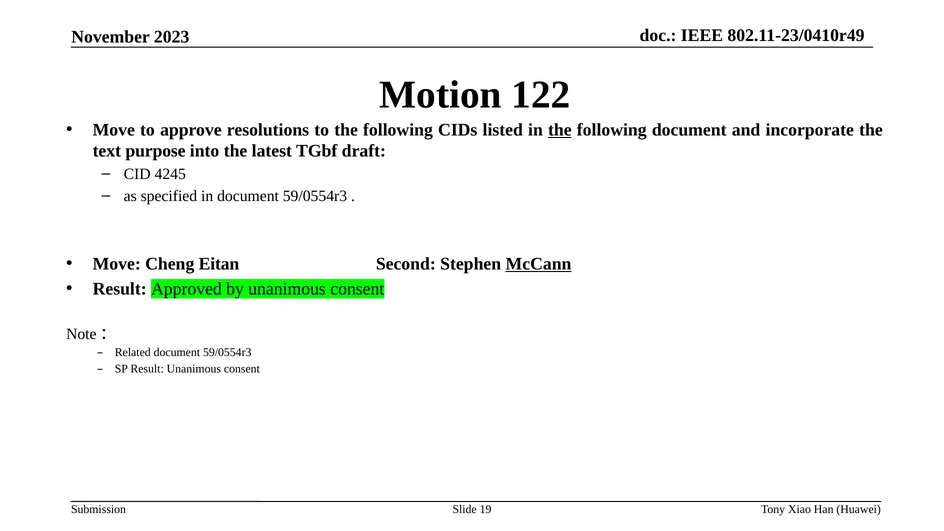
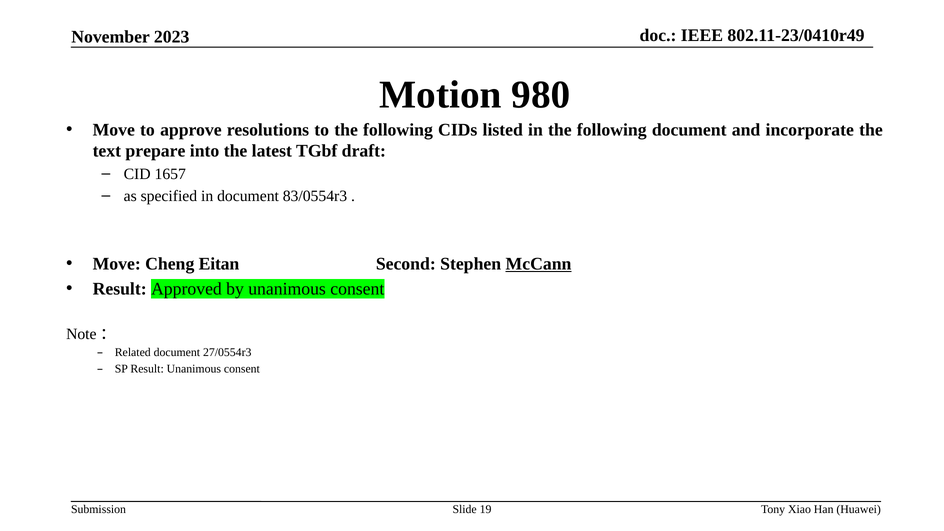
122: 122 -> 980 (541, 95)
the underline: present -> none (560, 130)
purpose: purpose -> prepare (155, 151)
4245: 4245 -> 1657 (170, 174)
in document 59/0554r3: 59/0554r3 -> 83/0554r3 (315, 196)
Related document 59/0554r3: 59/0554r3 -> 27/0554r3 (227, 352)
